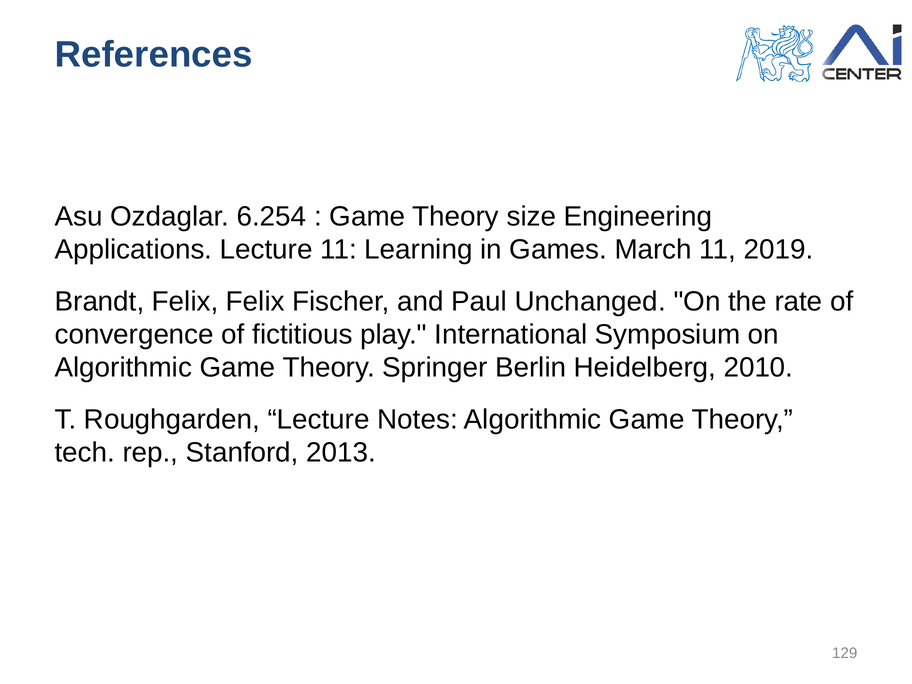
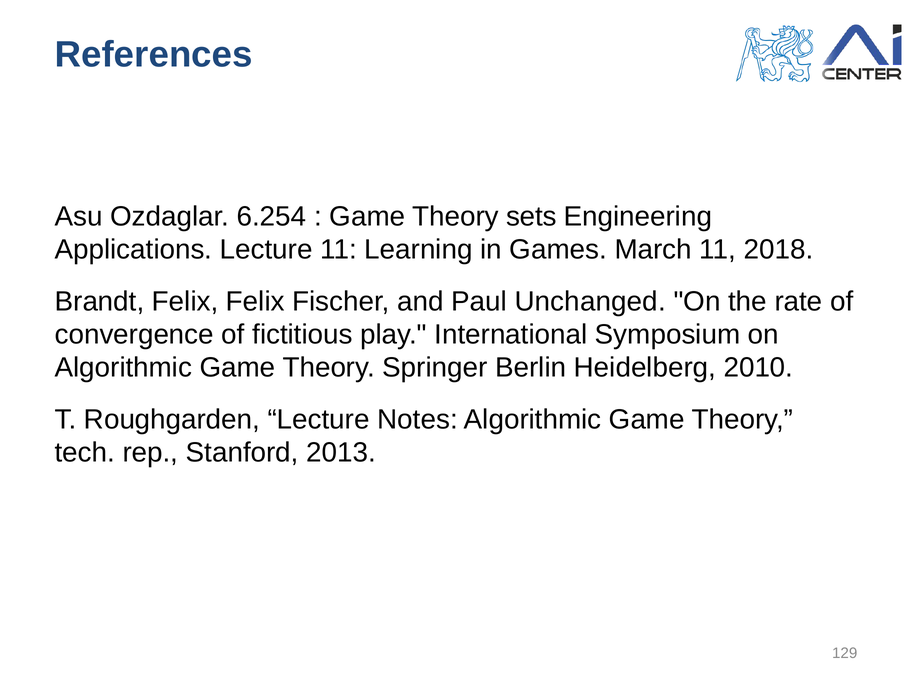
size: size -> sets (531, 217)
2019: 2019 -> 2018 (778, 250)
